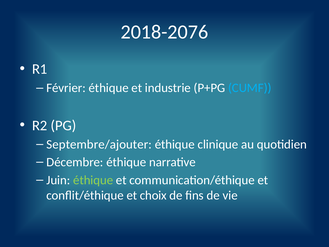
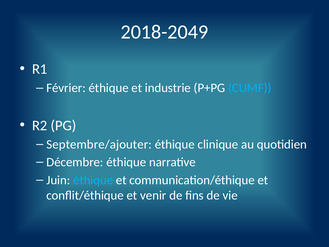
2018-2076: 2018-2076 -> 2018-2049 (164, 32)
éthique colour: light green -> light blue (93, 180)
choix: choix -> venir (153, 195)
